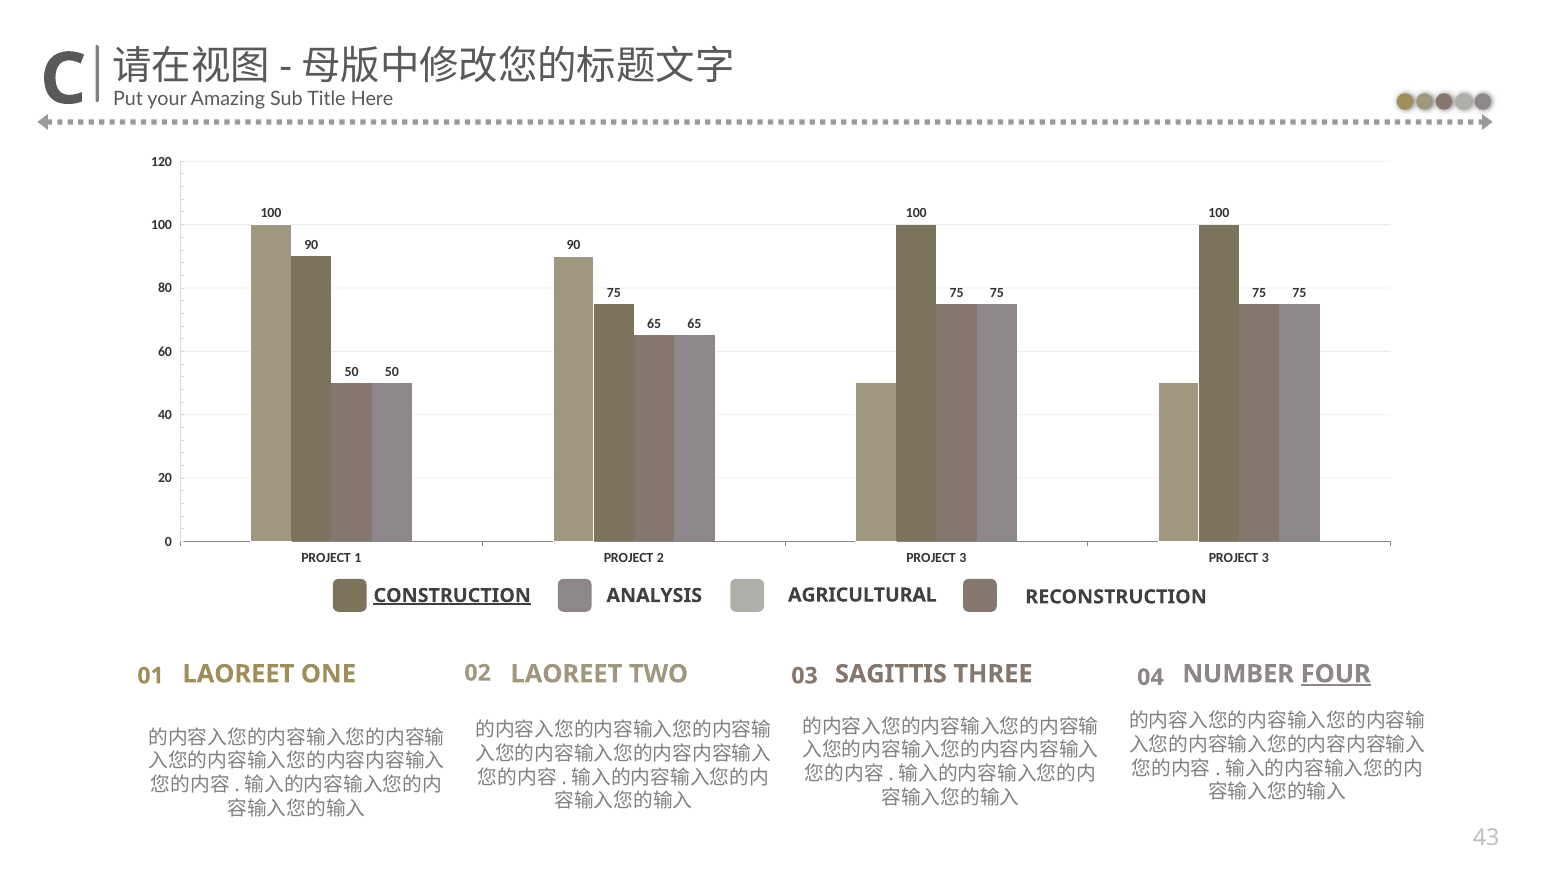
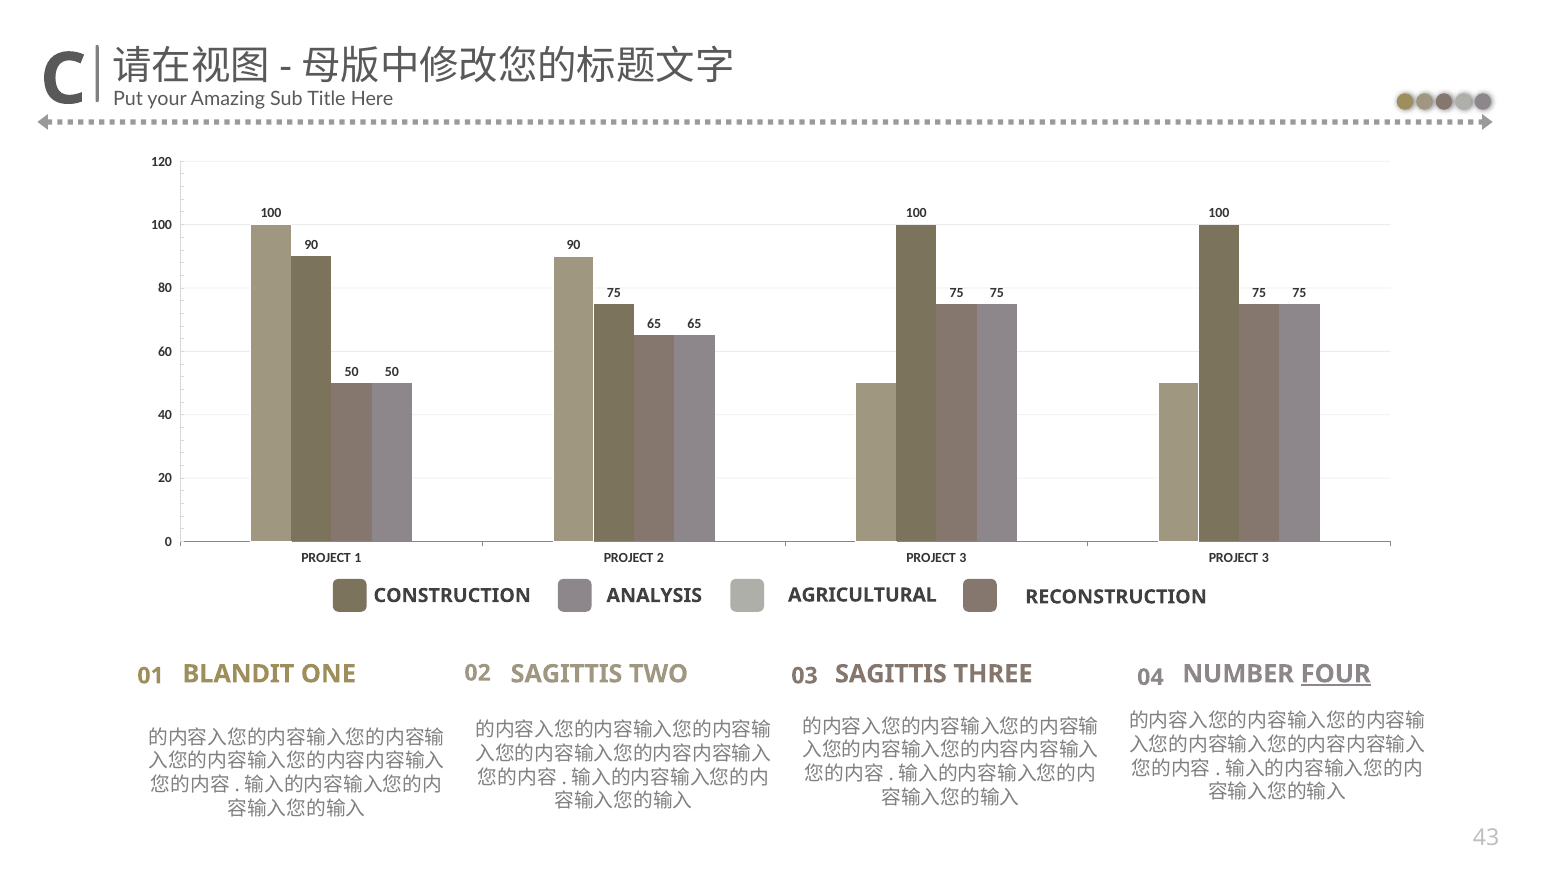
CONSTRUCTION underline: present -> none (452, 595)
LAOREET: LAOREET -> BLANDIT (238, 673)
01 LAOREET: LAOREET -> SAGITTIS (566, 673)
